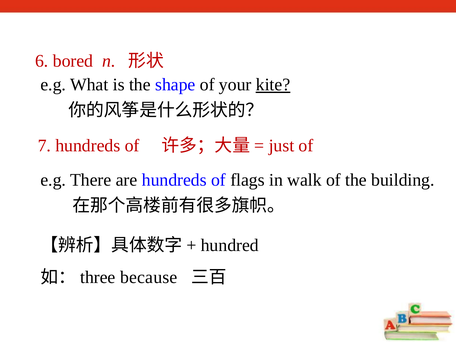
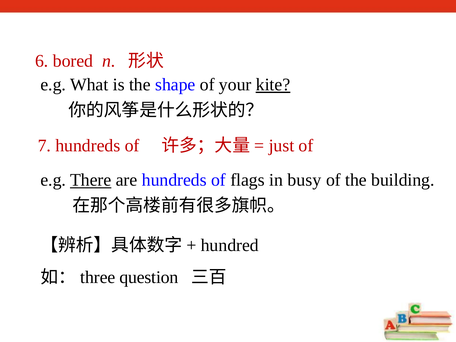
There underline: none -> present (91, 180)
walk: walk -> busy (304, 180)
because: because -> question (149, 277)
